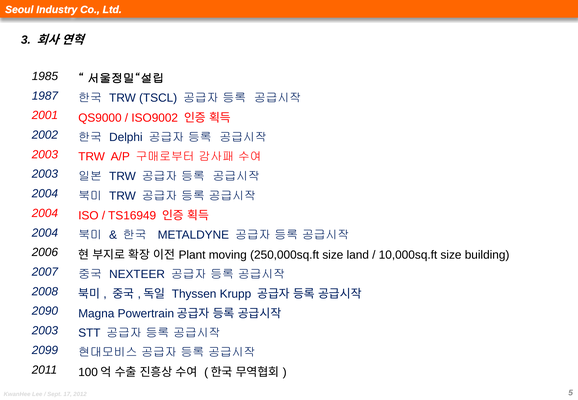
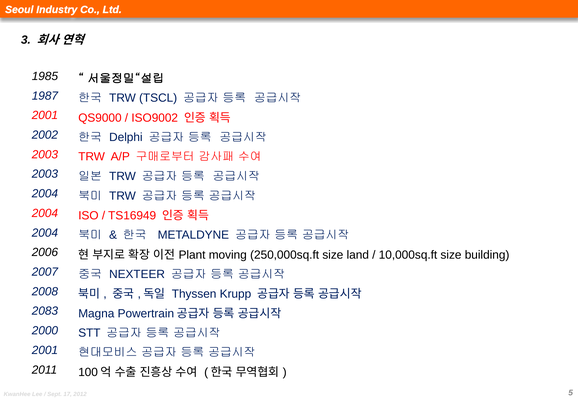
2090: 2090 -> 2083 (45, 311)
2003: 2003 -> 2000 (45, 331)
2099: 2099 -> 2001 (45, 350)
